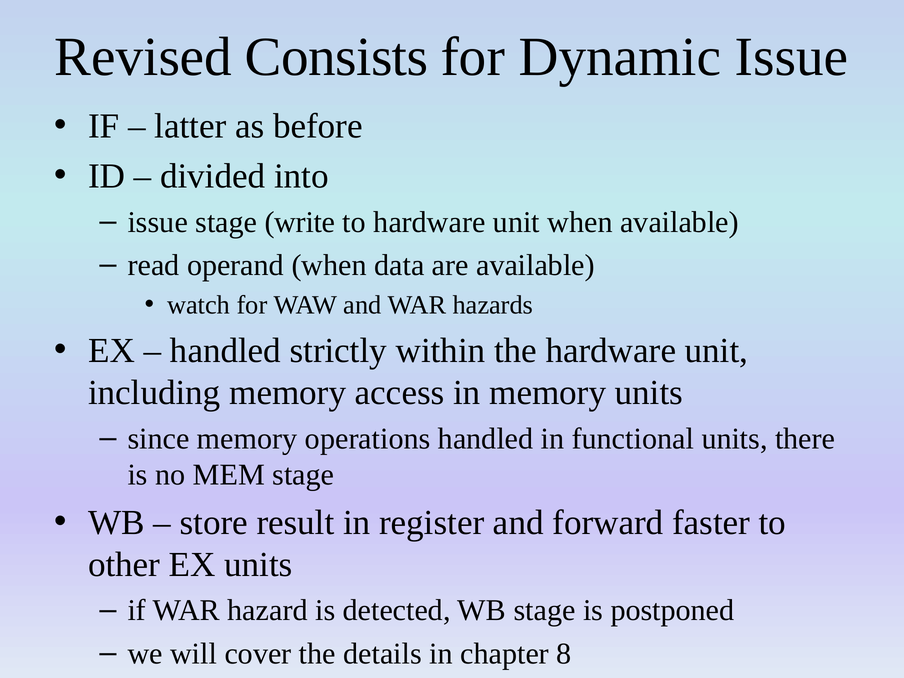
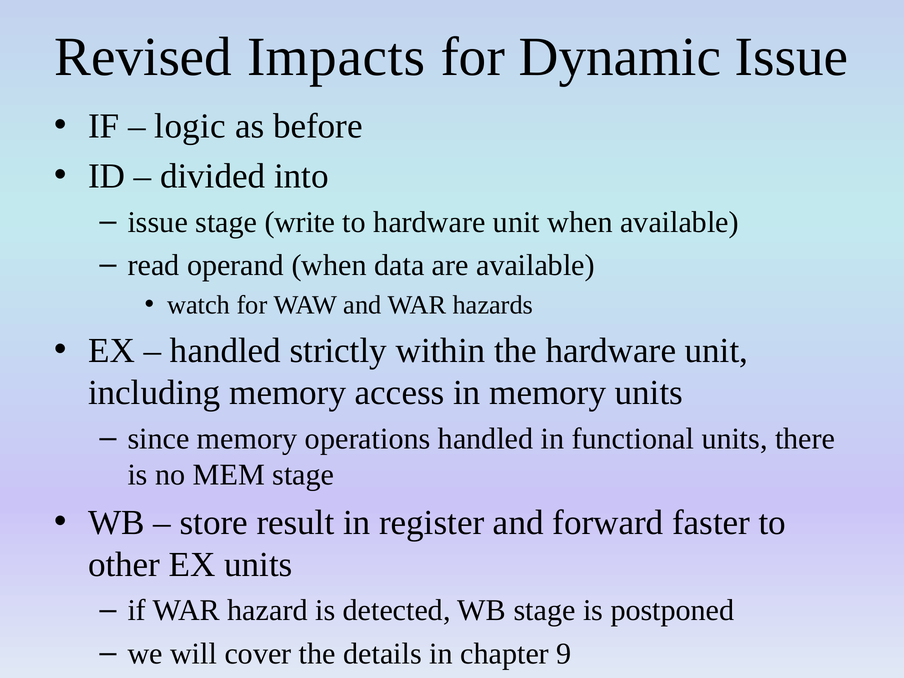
Consists: Consists -> Impacts (336, 57)
latter: latter -> logic (190, 126)
8: 8 -> 9 (564, 654)
